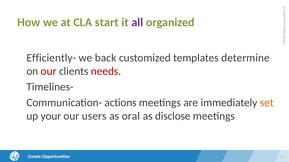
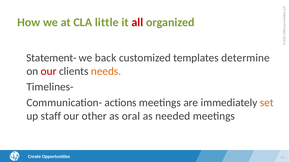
start: start -> little (107, 23)
all colour: purple -> red (137, 23)
Efficiently-: Efficiently- -> Statement- (51, 58)
needs colour: red -> orange (106, 71)
your: your -> staff (51, 116)
users: users -> other (94, 116)
disclose: disclose -> needed (173, 116)
